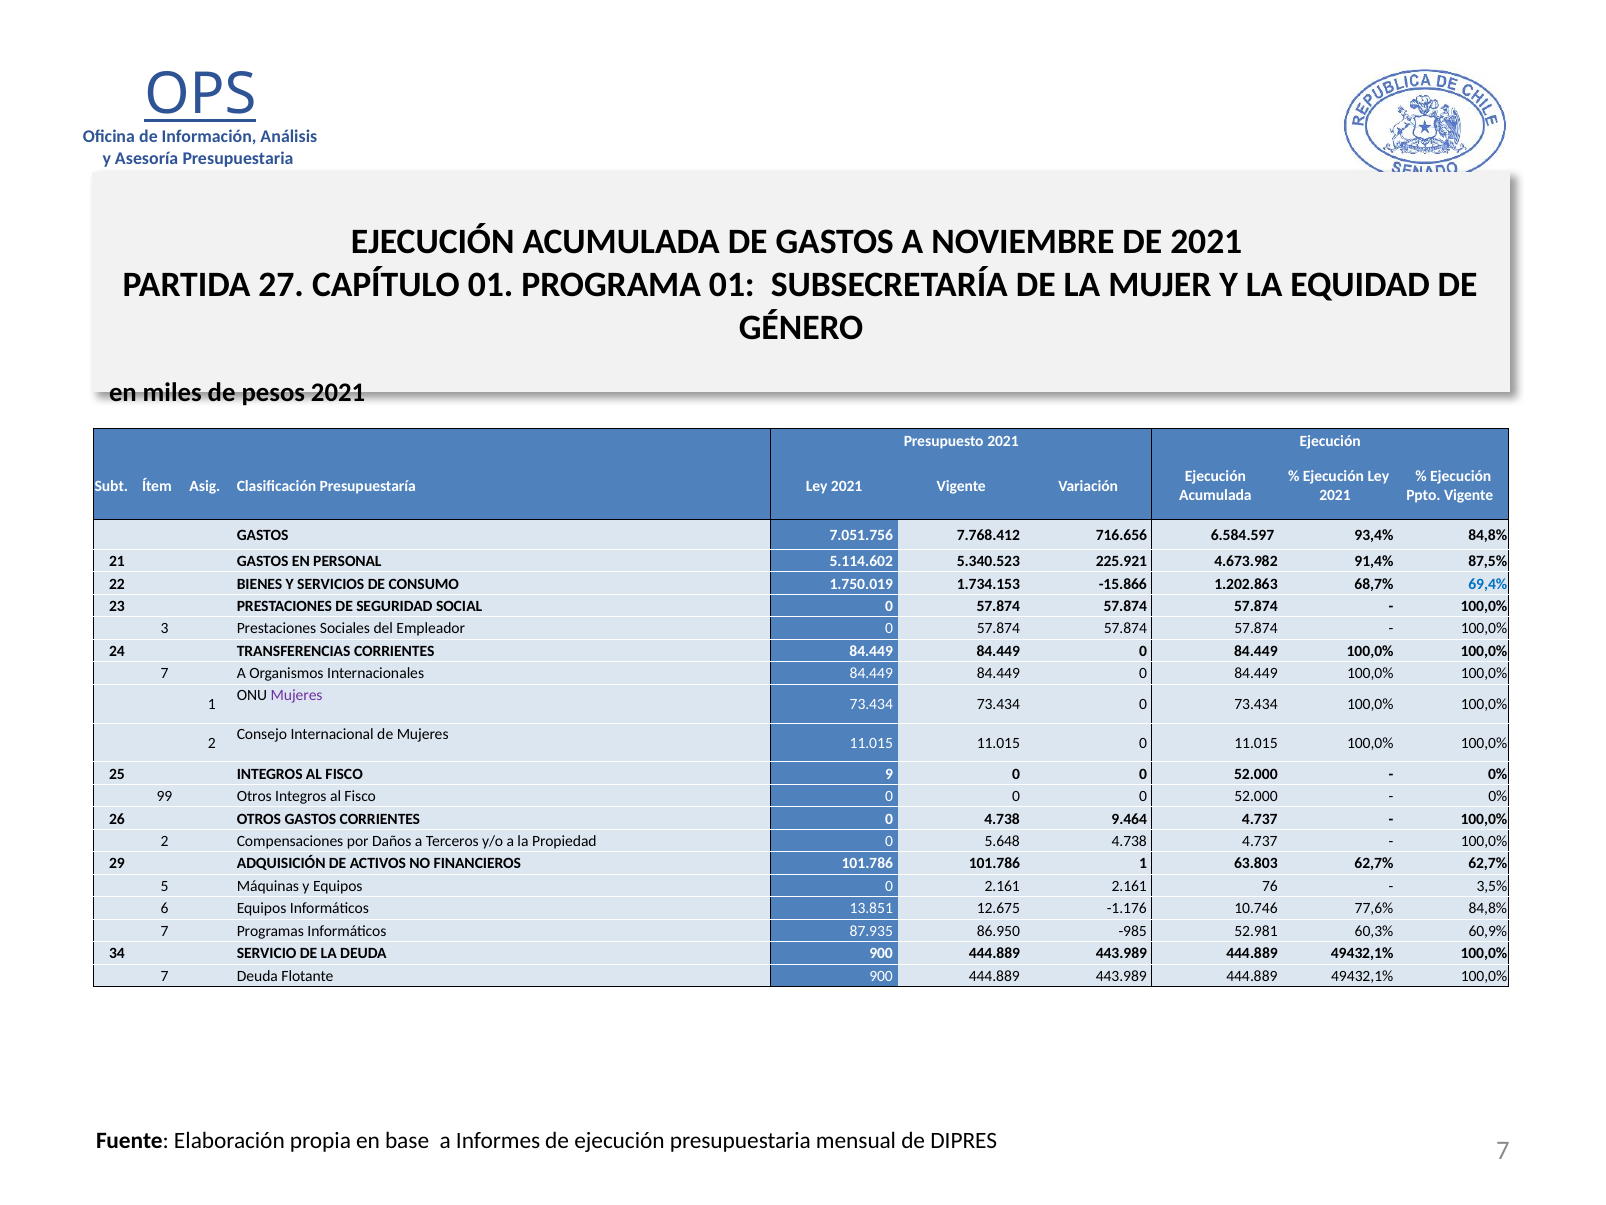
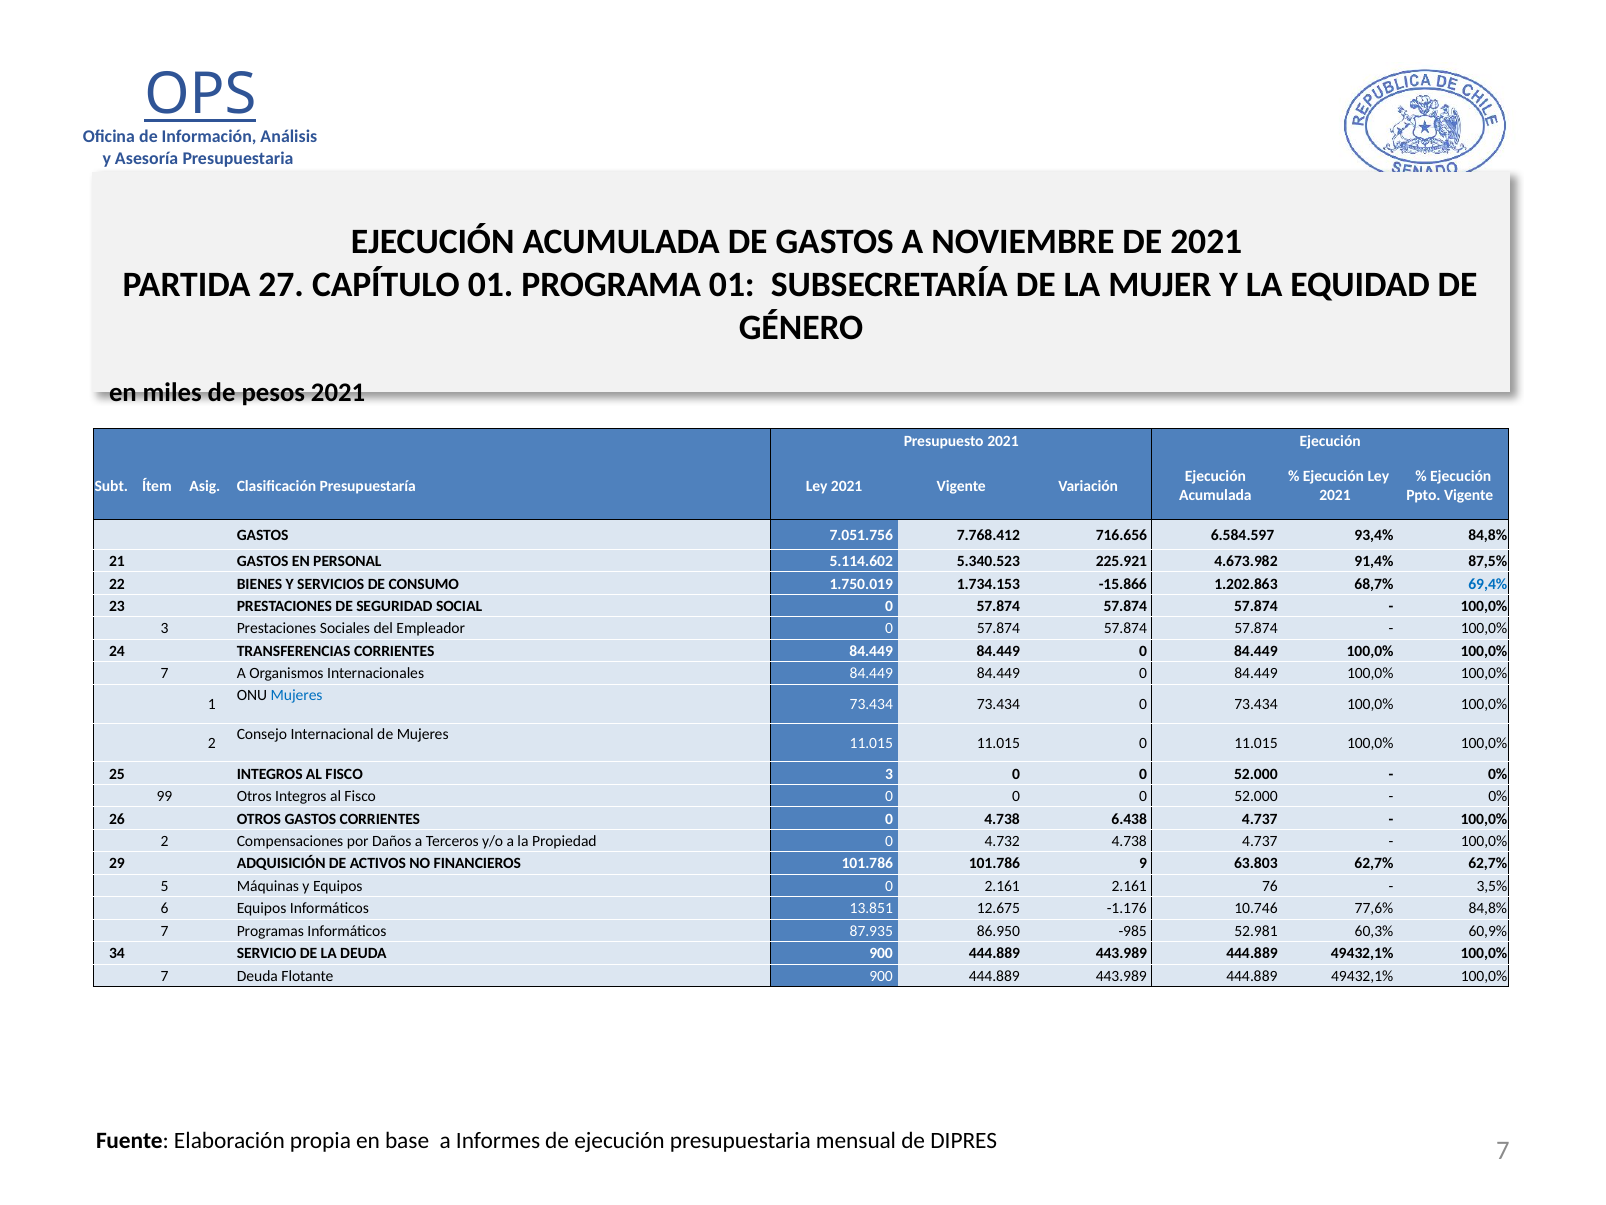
Mujeres colour: purple -> blue (297, 695)
FISCO 9: 9 -> 3 (889, 774)
9.464: 9.464 -> 6.438 (1129, 819)
5.648: 5.648 -> 4.732 (1002, 841)
101.786 1: 1 -> 9 (1143, 863)
